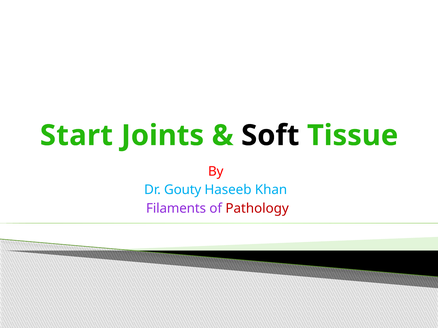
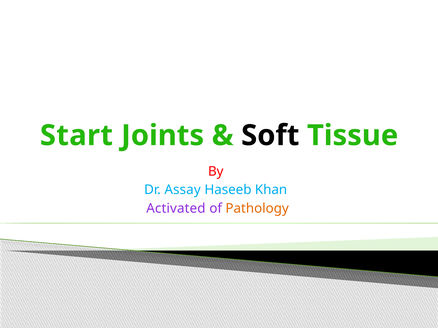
Gouty: Gouty -> Assay (183, 190)
Filaments: Filaments -> Activated (176, 209)
Pathology colour: red -> orange (257, 209)
